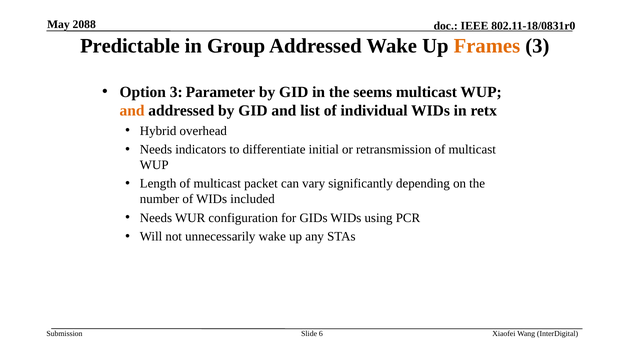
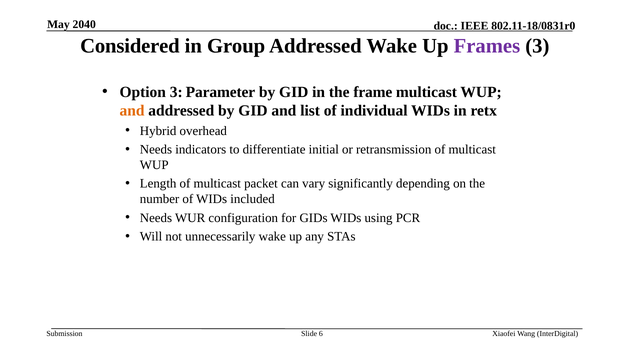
2088: 2088 -> 2040 (84, 25)
Predictable: Predictable -> Considered (130, 46)
Frames colour: orange -> purple (487, 46)
seems: seems -> frame (373, 92)
